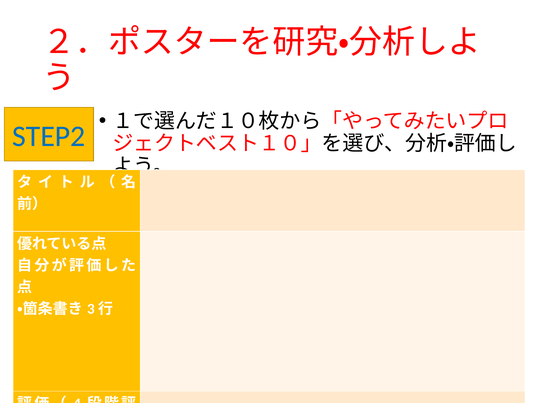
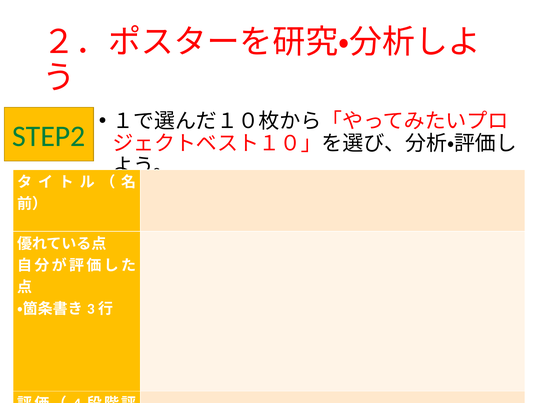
STEP2 colour: blue -> green (49, 136)
